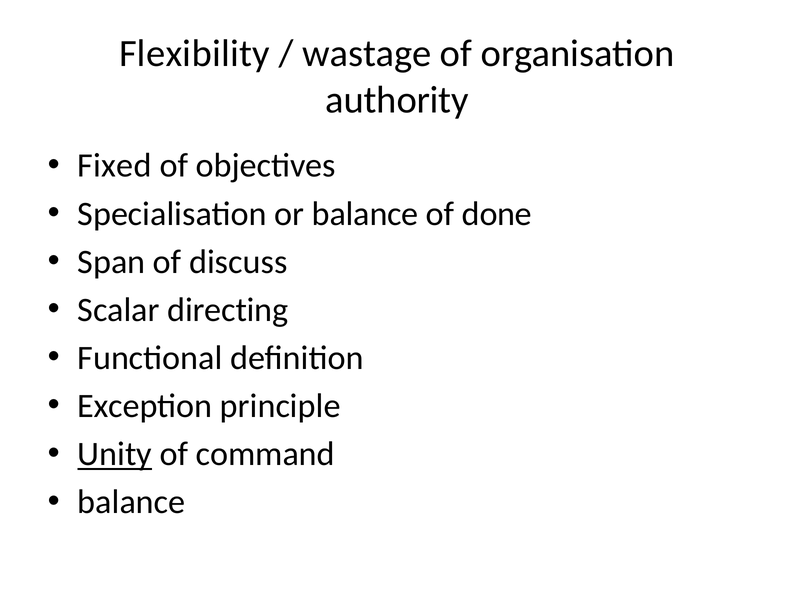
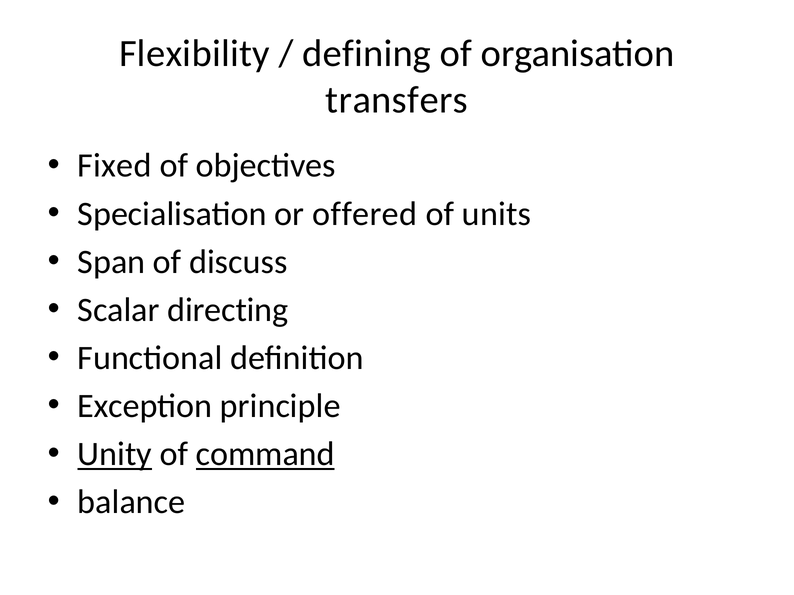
wastage: wastage -> defining (367, 54)
authority: authority -> transfers (397, 100)
or balance: balance -> offered (365, 214)
done: done -> units (497, 214)
command underline: none -> present (265, 454)
